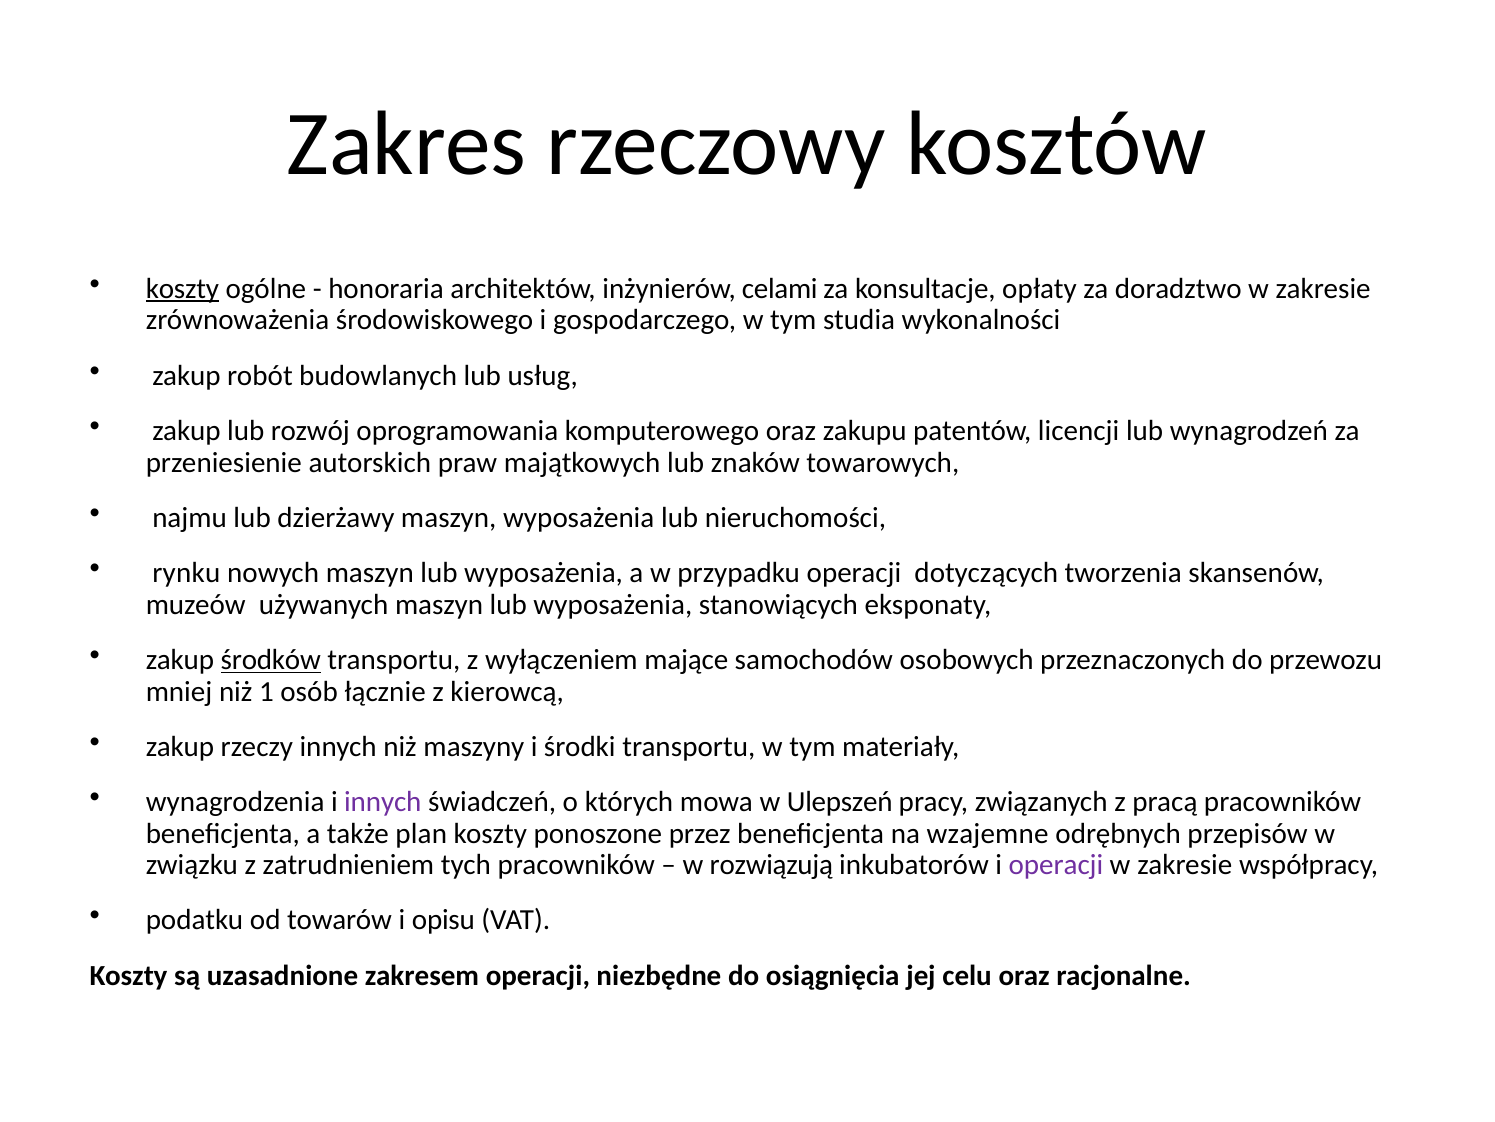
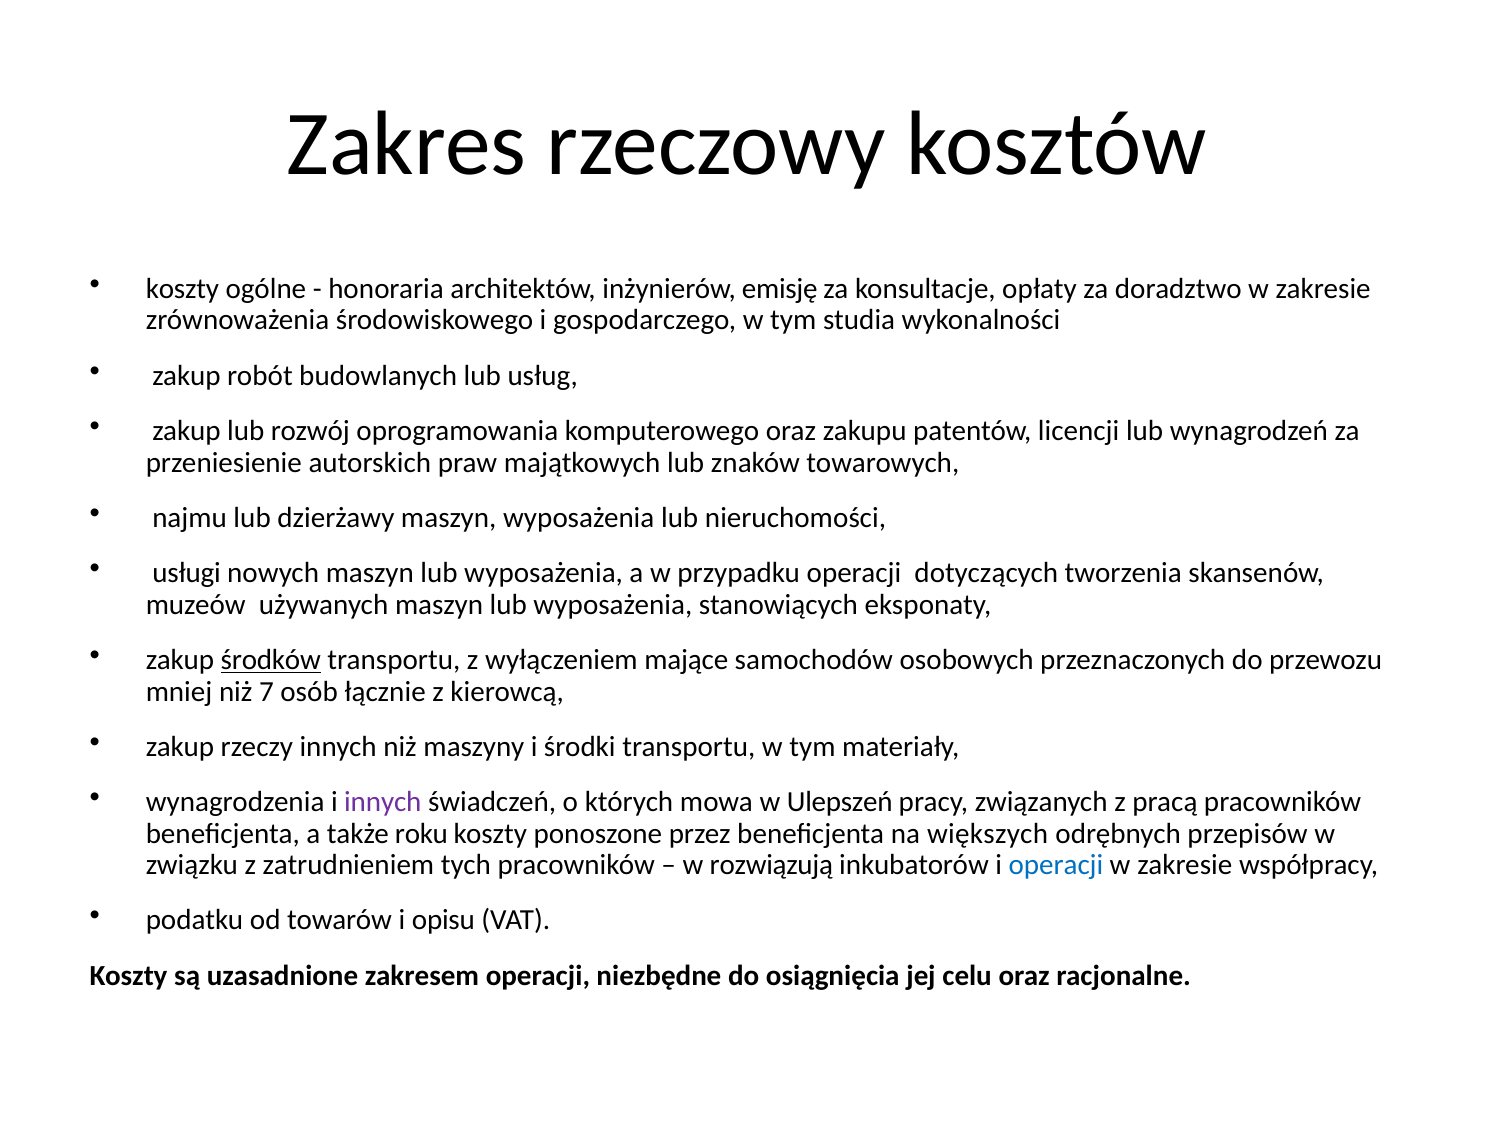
koszty underline: present -> none (182, 289)
celami: celami -> emisję (780, 289)
rynku: rynku -> usługi (187, 573)
1: 1 -> 7 (266, 691)
plan: plan -> roku (421, 833)
wzajemne: wzajemne -> większych (988, 833)
operacji colour: purple -> blue (1056, 864)
